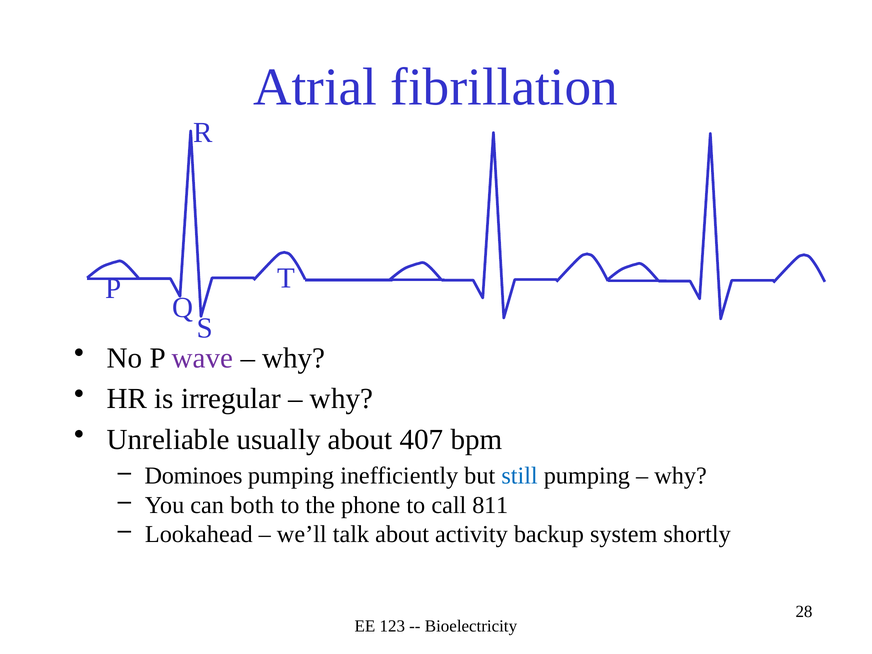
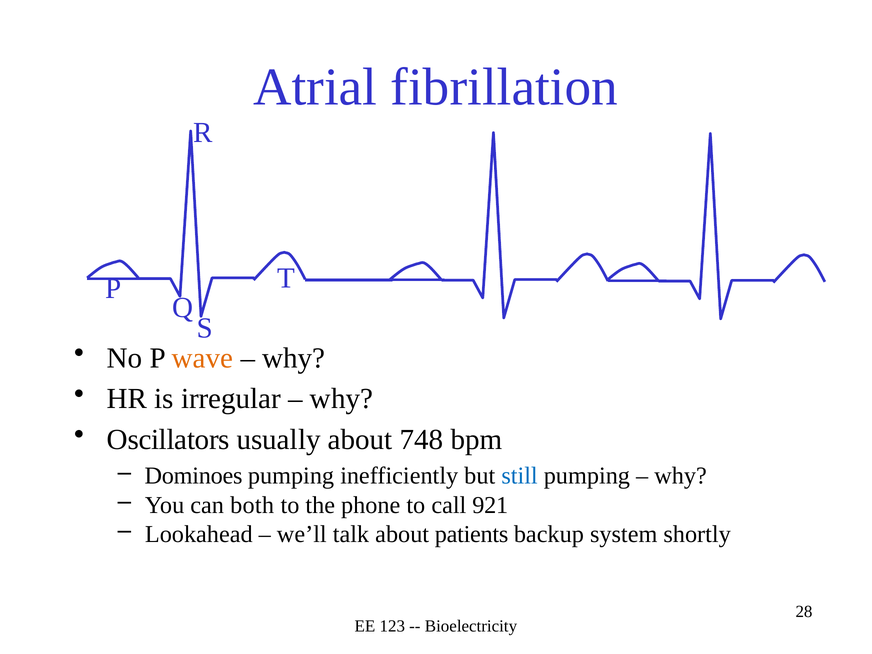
wave colour: purple -> orange (203, 358)
Unreliable: Unreliable -> Oscillators (168, 439)
407: 407 -> 748 (422, 439)
811: 811 -> 921 (490, 505)
activity: activity -> patients (472, 534)
